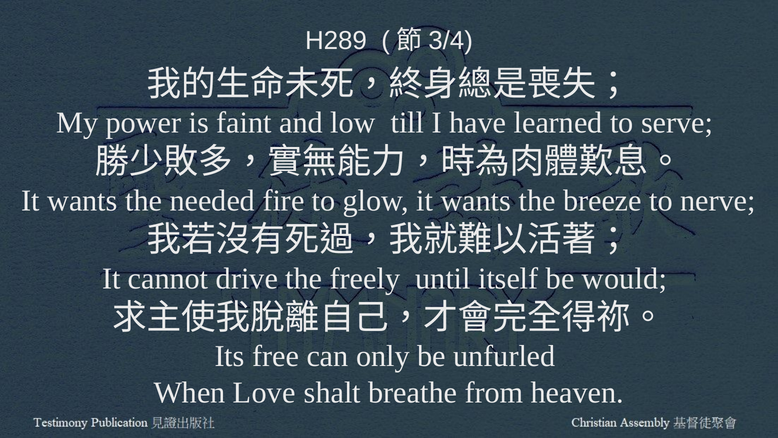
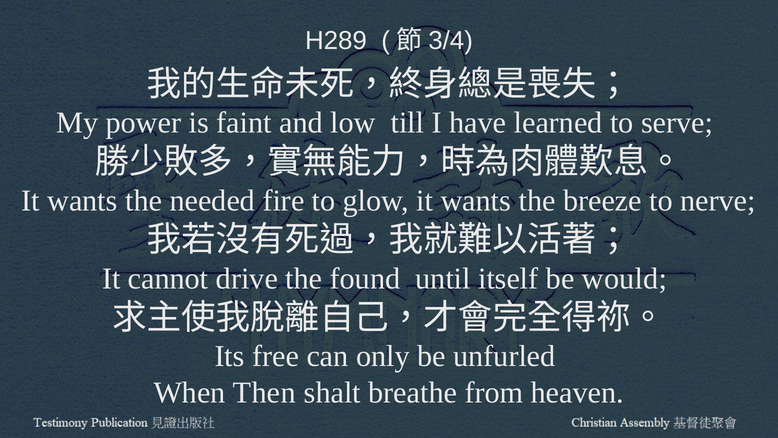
freely: freely -> found (365, 278)
Love: Love -> Then (264, 392)
